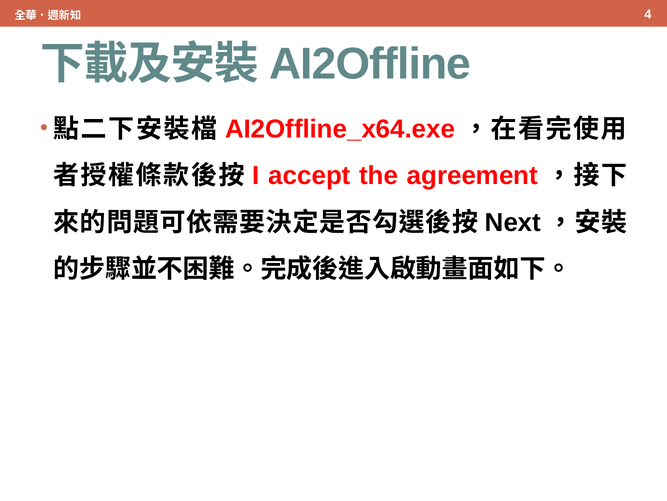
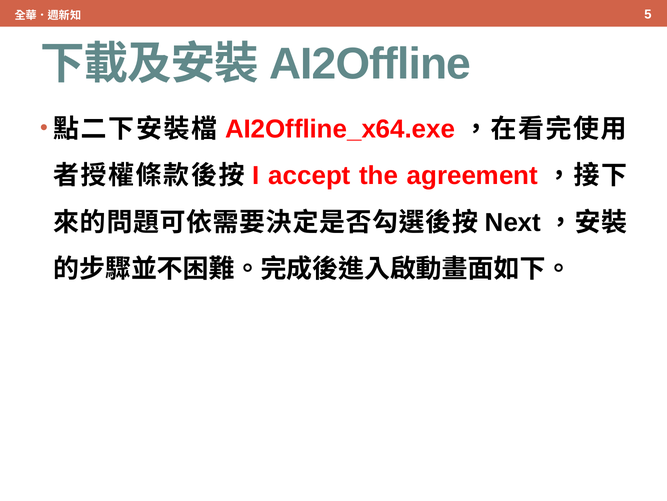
4: 4 -> 5 (648, 14)
